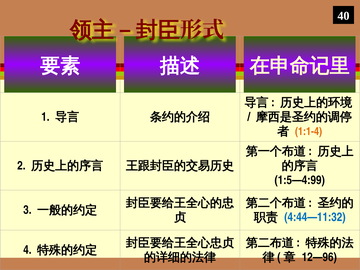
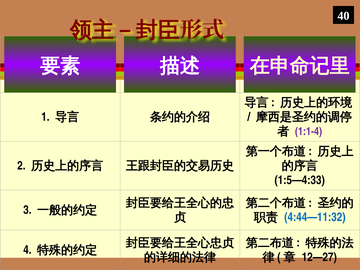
1:1-4 colour: orange -> purple (309, 132)
1:5—4:99: 1:5—4:99 -> 1:5—4:33 (300, 180)
12—96: 12—96 -> 12—27 (319, 257)
